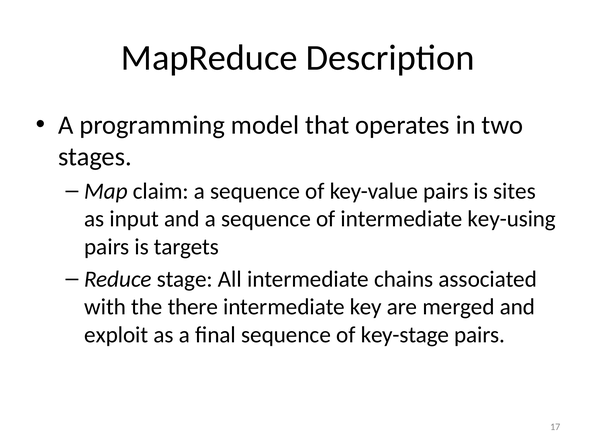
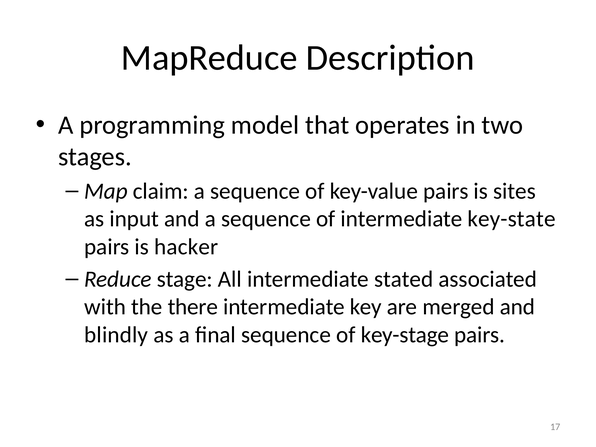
key-using: key-using -> key-state (512, 219)
targets: targets -> hacker (186, 247)
chains: chains -> stated (404, 279)
exploit: exploit -> blindly (116, 335)
